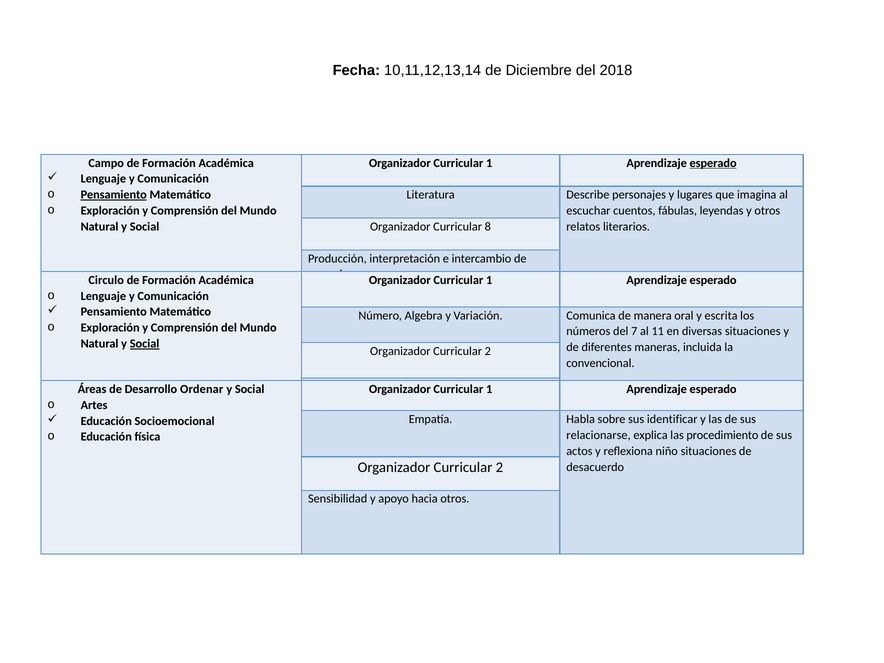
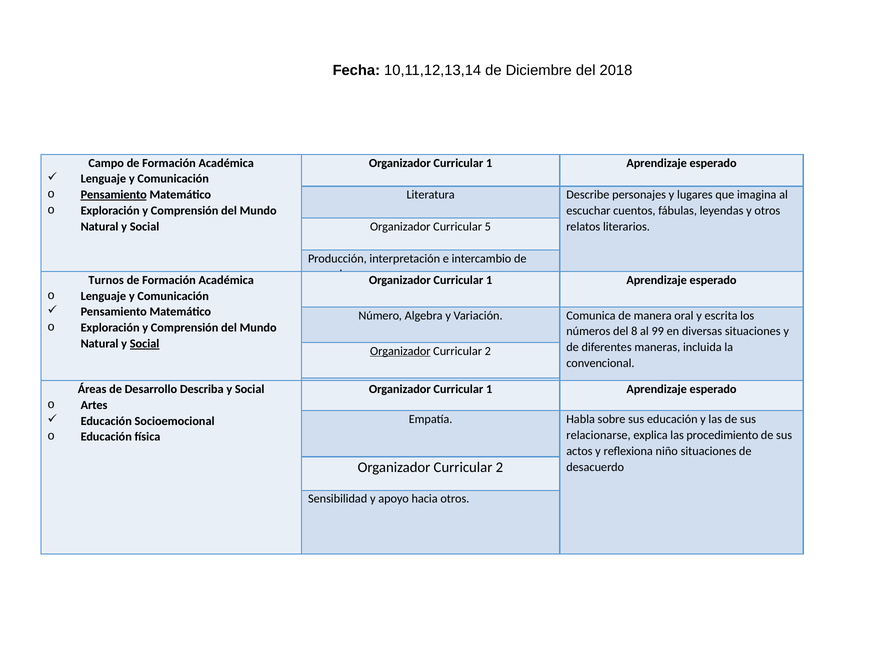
esperado underline: present -> none (713, 163)
8: 8 -> 5 (488, 227)
Circulo: Circulo -> Turnos (106, 280)
7: 7 -> 8 (634, 331)
11: 11 -> 99 (658, 331)
Organizador underline: none -> present (400, 351)
Ordenar: Ordenar -> Describa (202, 389)
sus identificar: identificar -> educación (672, 419)
